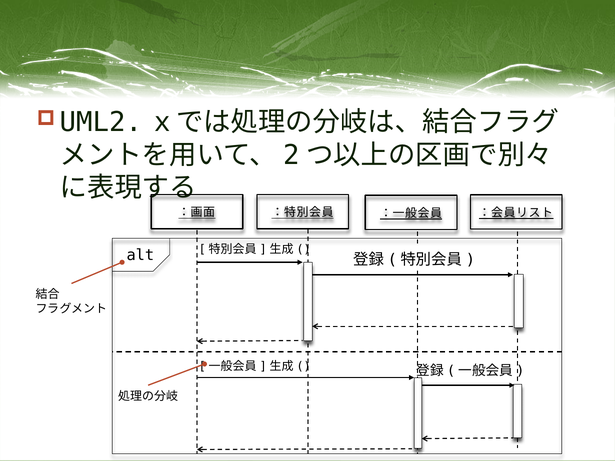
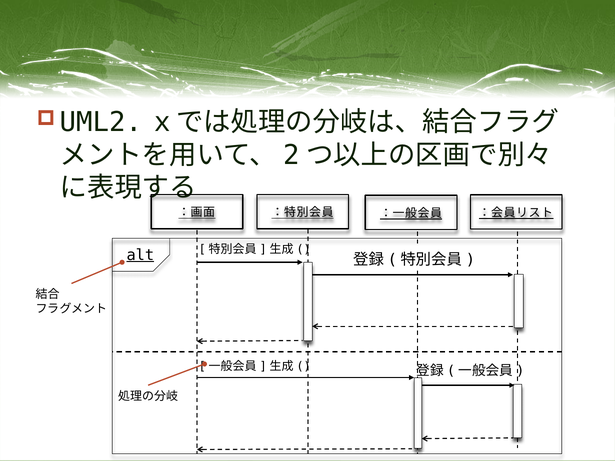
alt underline: none -> present (140, 255)
